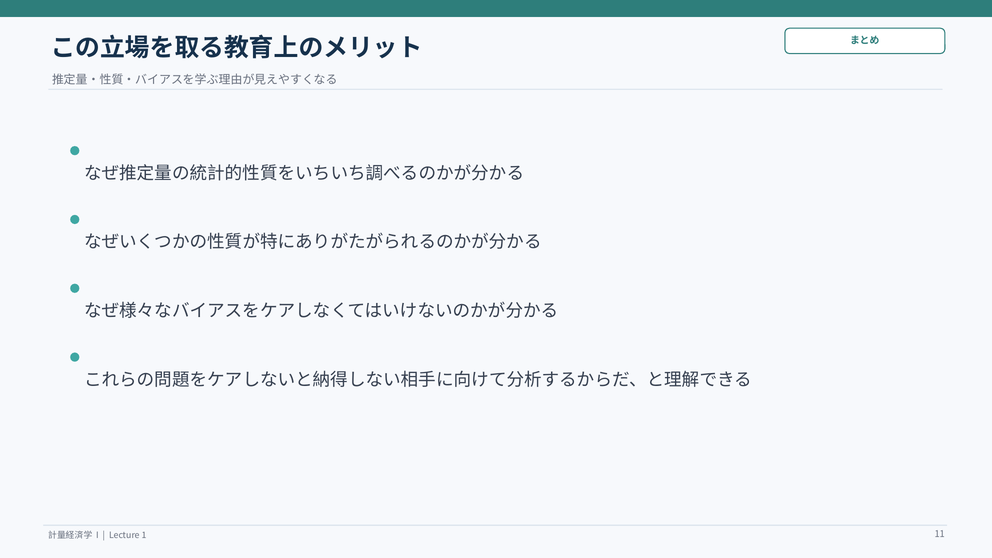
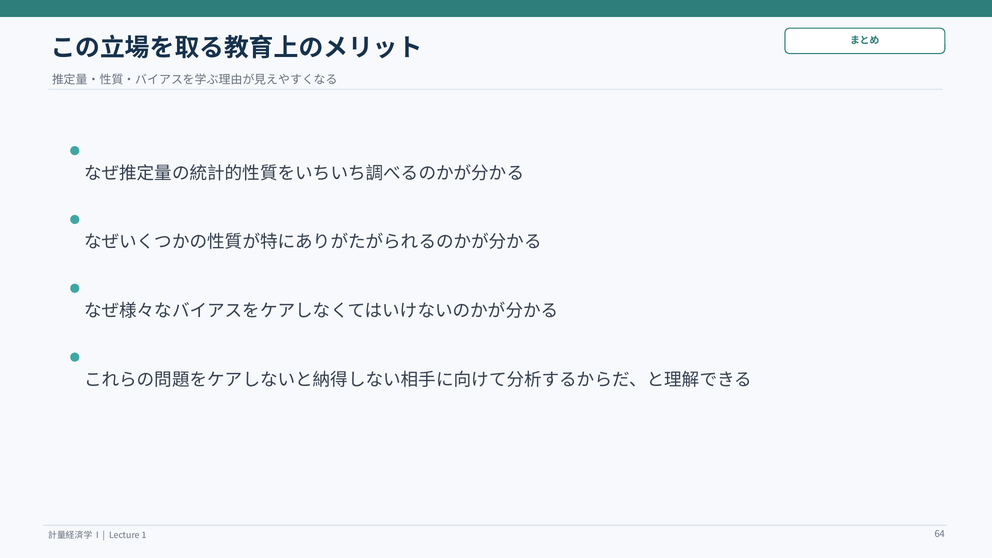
11: 11 -> 64 (940, 534)
